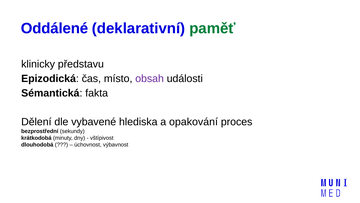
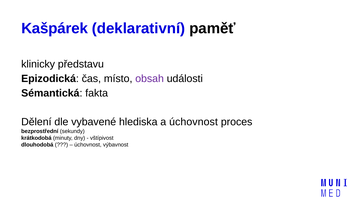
Oddálené: Oddálené -> Kašpárek (55, 28)
paměť colour: green -> black (212, 28)
a opakování: opakování -> úchovnost (193, 122)
